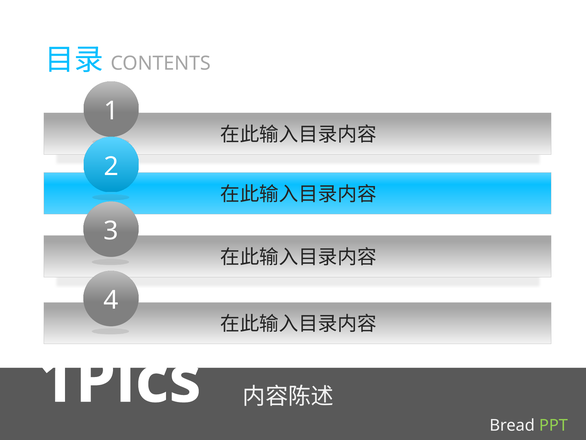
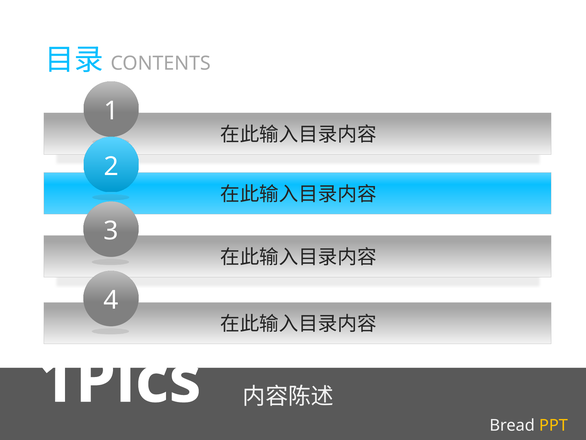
PPT colour: light green -> yellow (553, 425)
